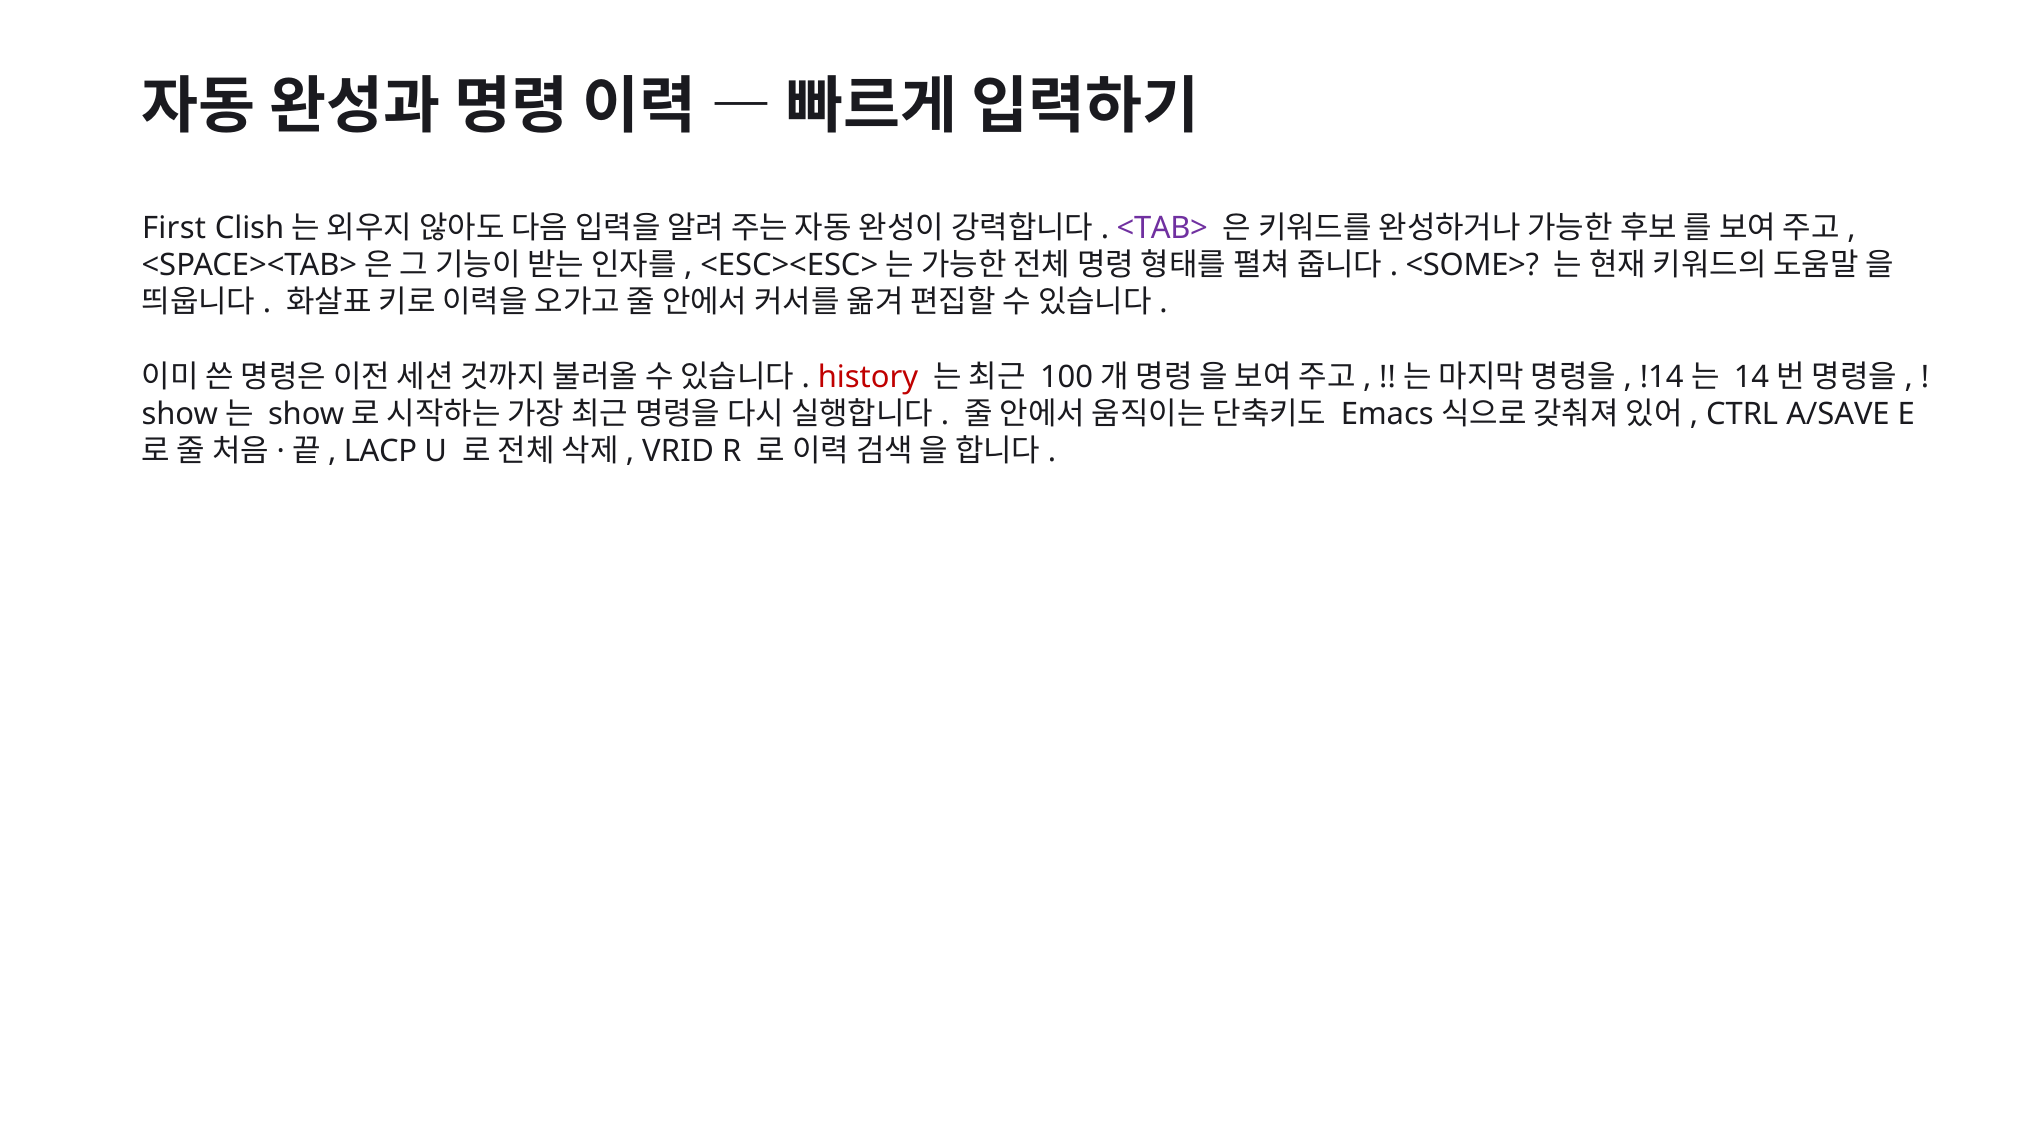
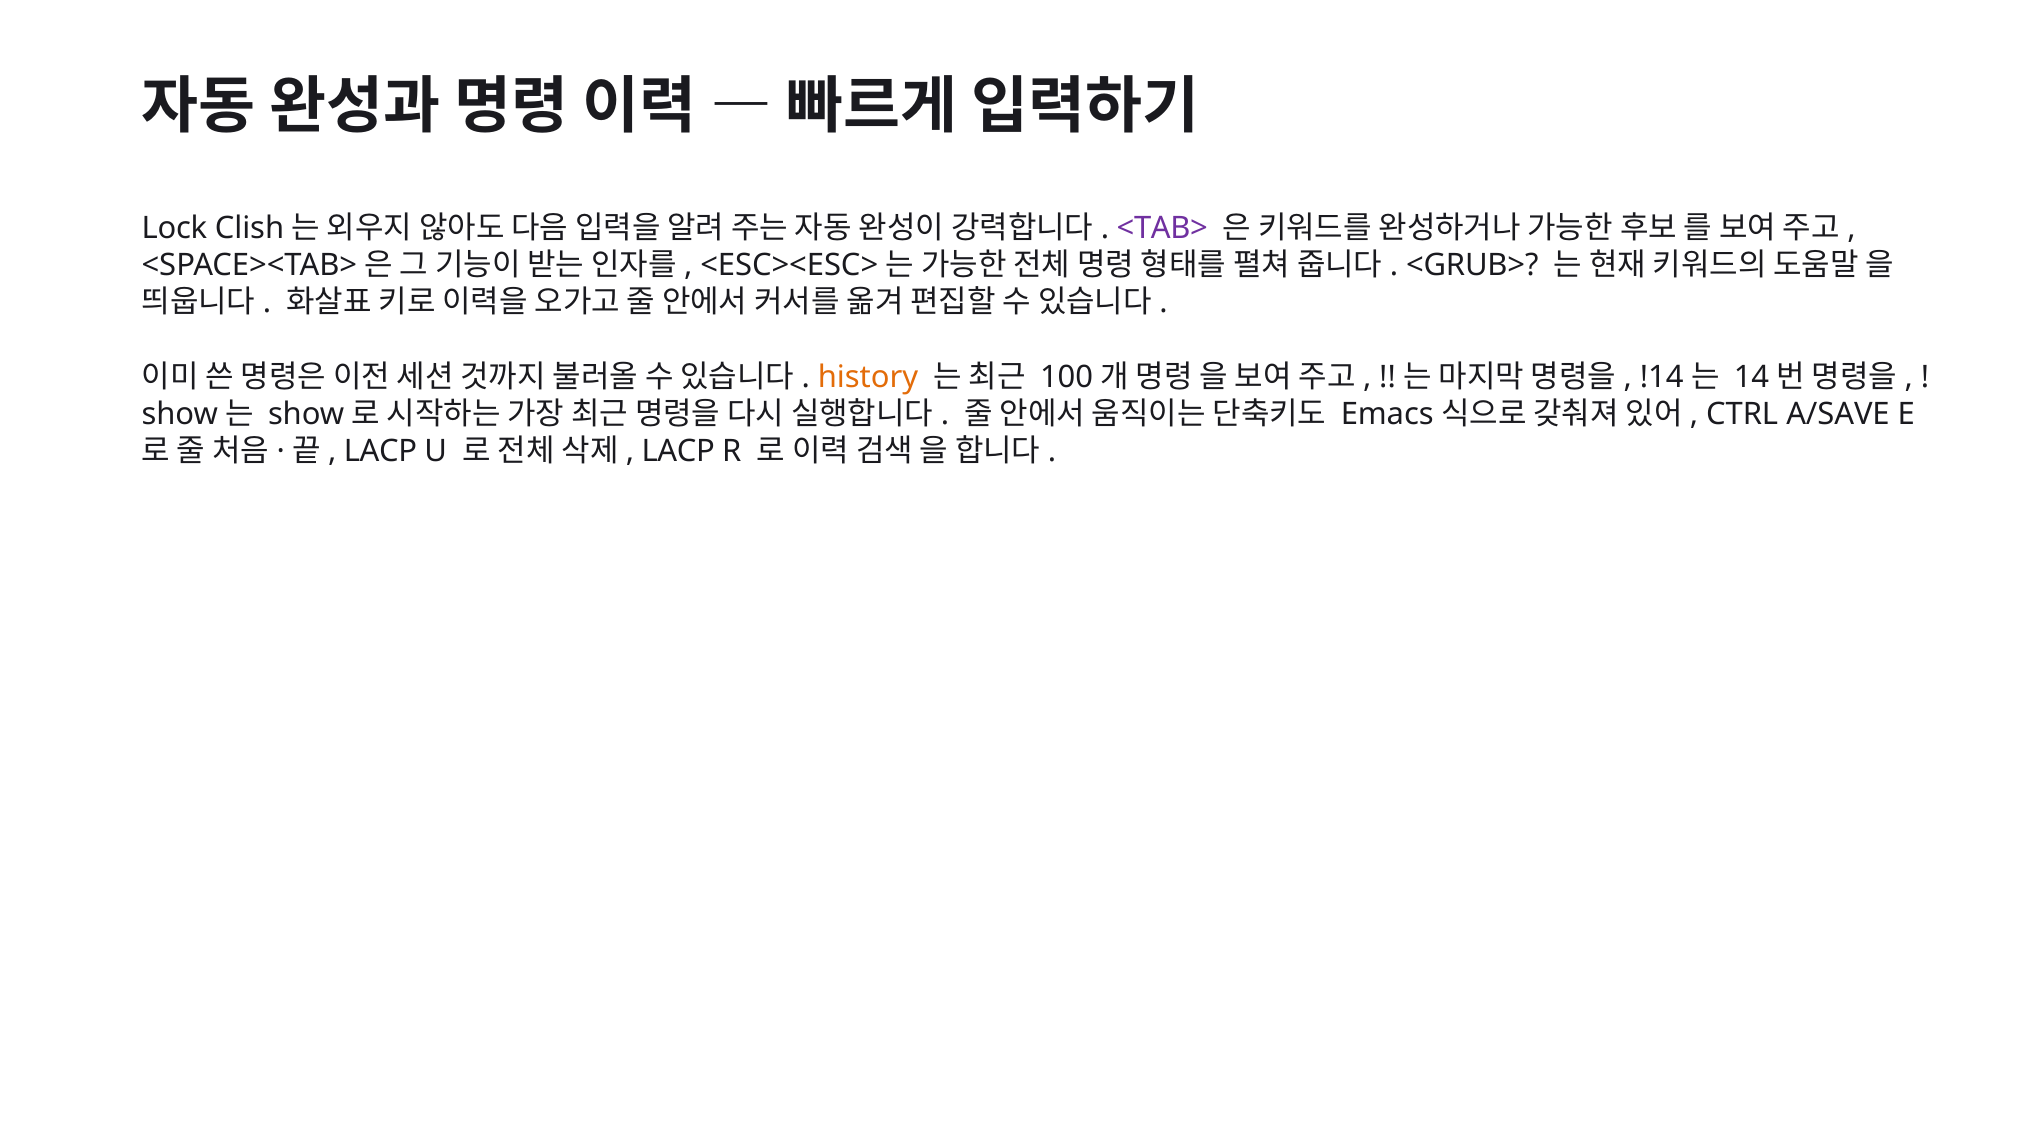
First: First -> Lock (174, 228)
<SOME>: <SOME> -> <GRUB> (1472, 266)
history colour: red -> orange (868, 377)
VRID: VRID -> LACP (678, 451)
